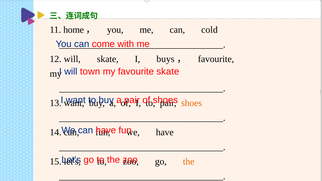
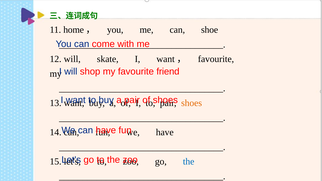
cold: cold -> shoe (210, 30)
buys: buys -> want (166, 59)
town: town -> shop (90, 72)
favourite skate: skate -> friend (168, 72)
the colour: orange -> blue (189, 162)
